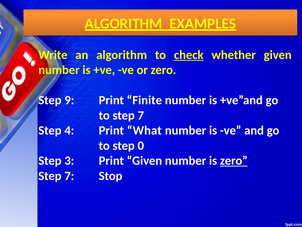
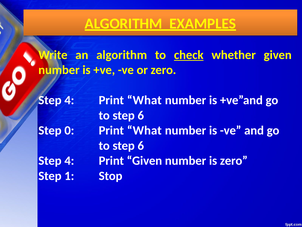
9: 9 -> 4 (69, 100)
Finite: Finite -> What (144, 100)
7: 7 -> 6 (141, 115)
4: 4 -> 0 (69, 130)
0: 0 -> 6 (141, 145)
3: 3 -> 4 (69, 160)
zero underline: present -> none (234, 160)
7: 7 -> 1 (69, 176)
